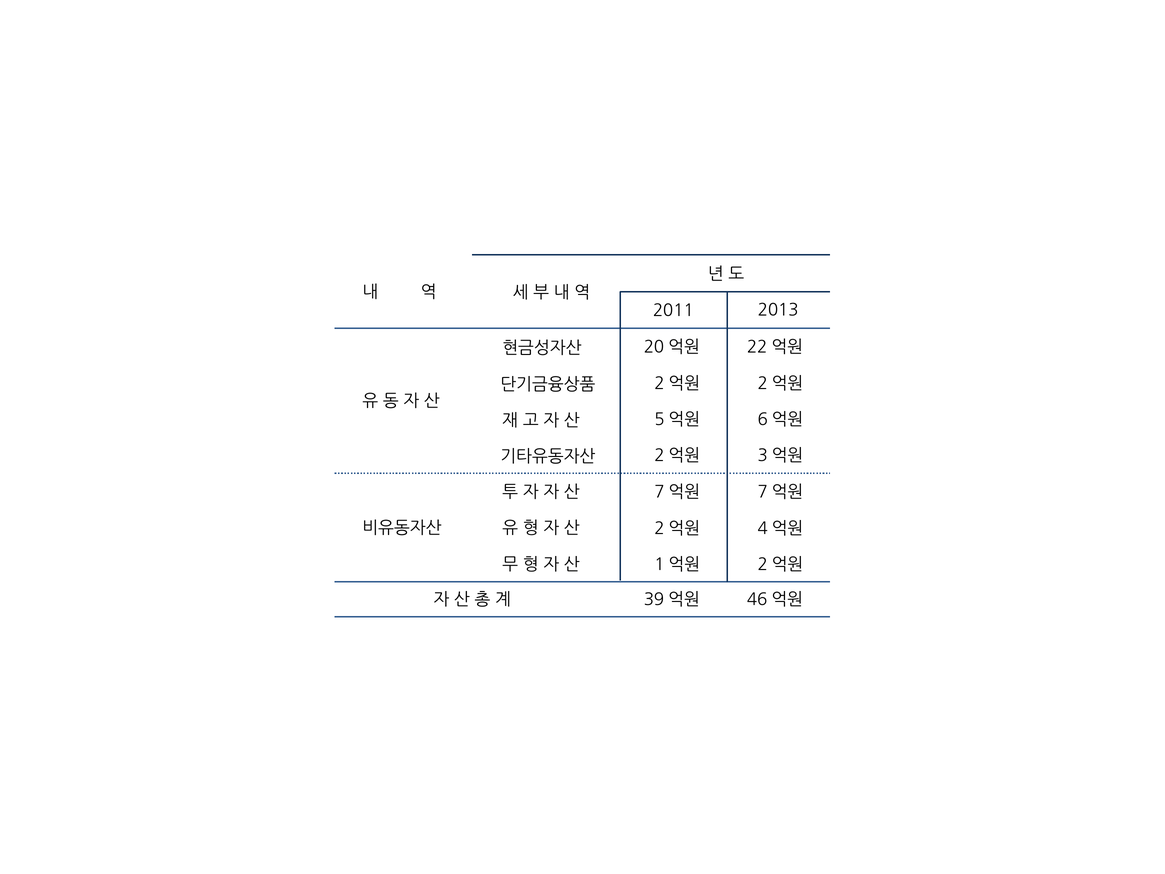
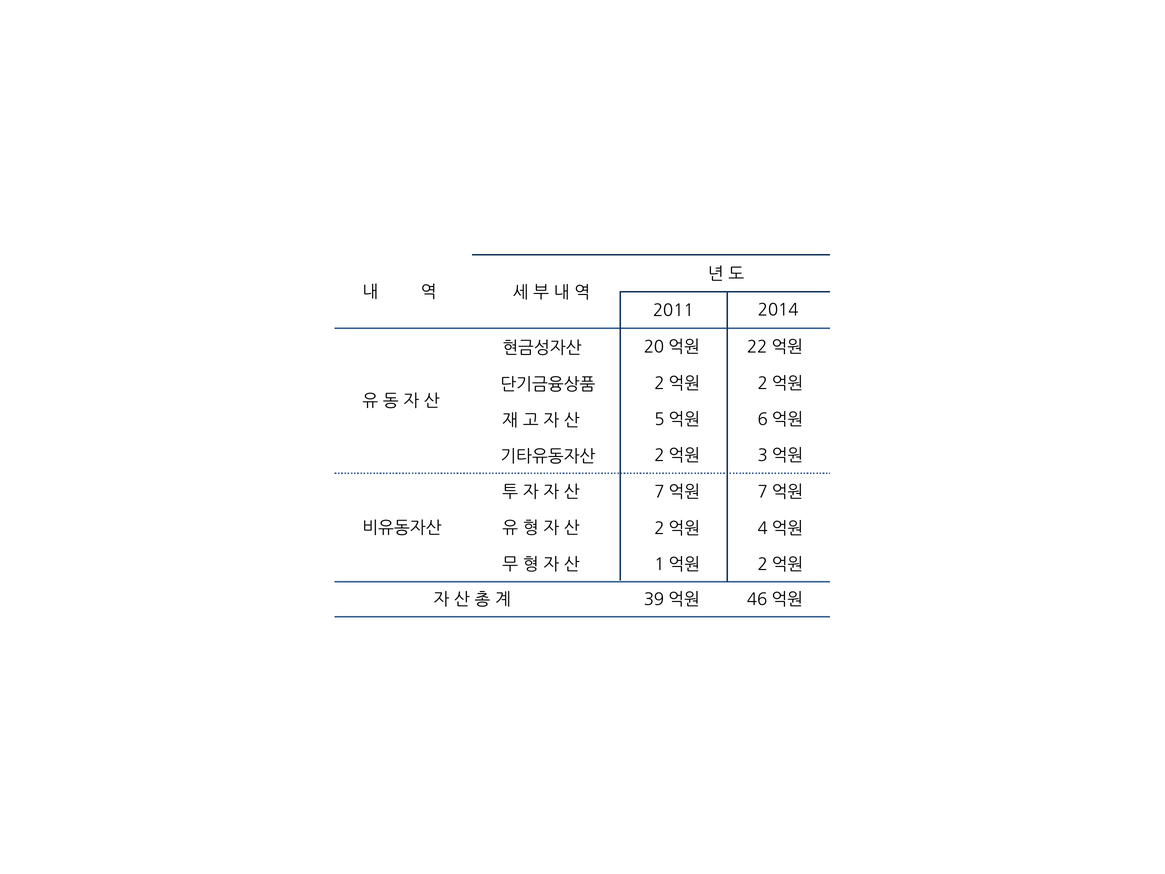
2013: 2013 -> 2014 (778, 310)
